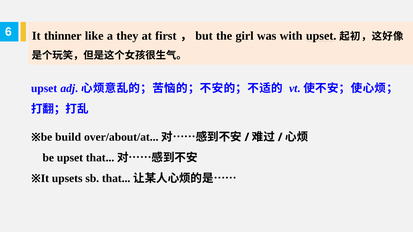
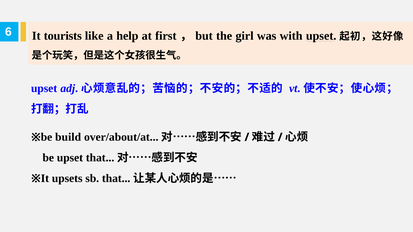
thinner: thinner -> tourists (63, 36)
they: they -> help (127, 36)
